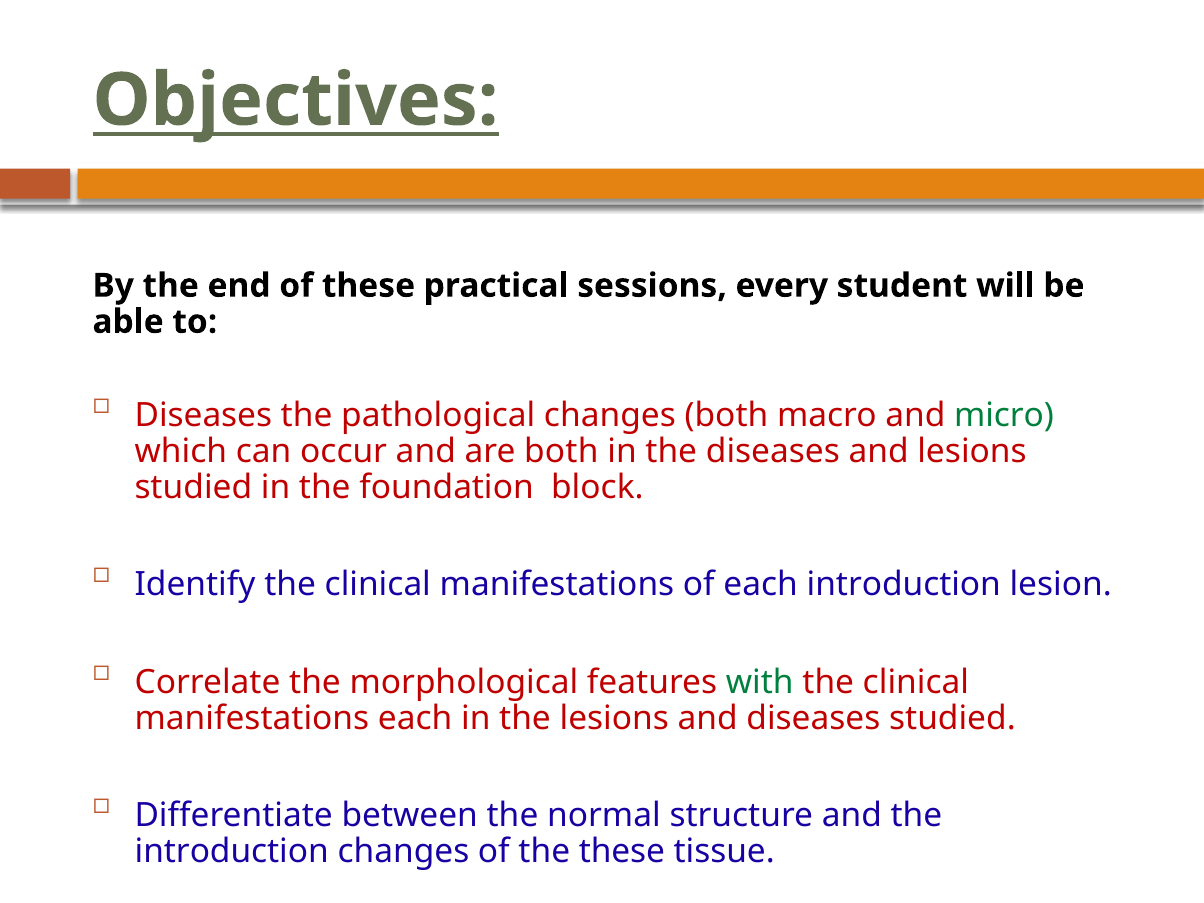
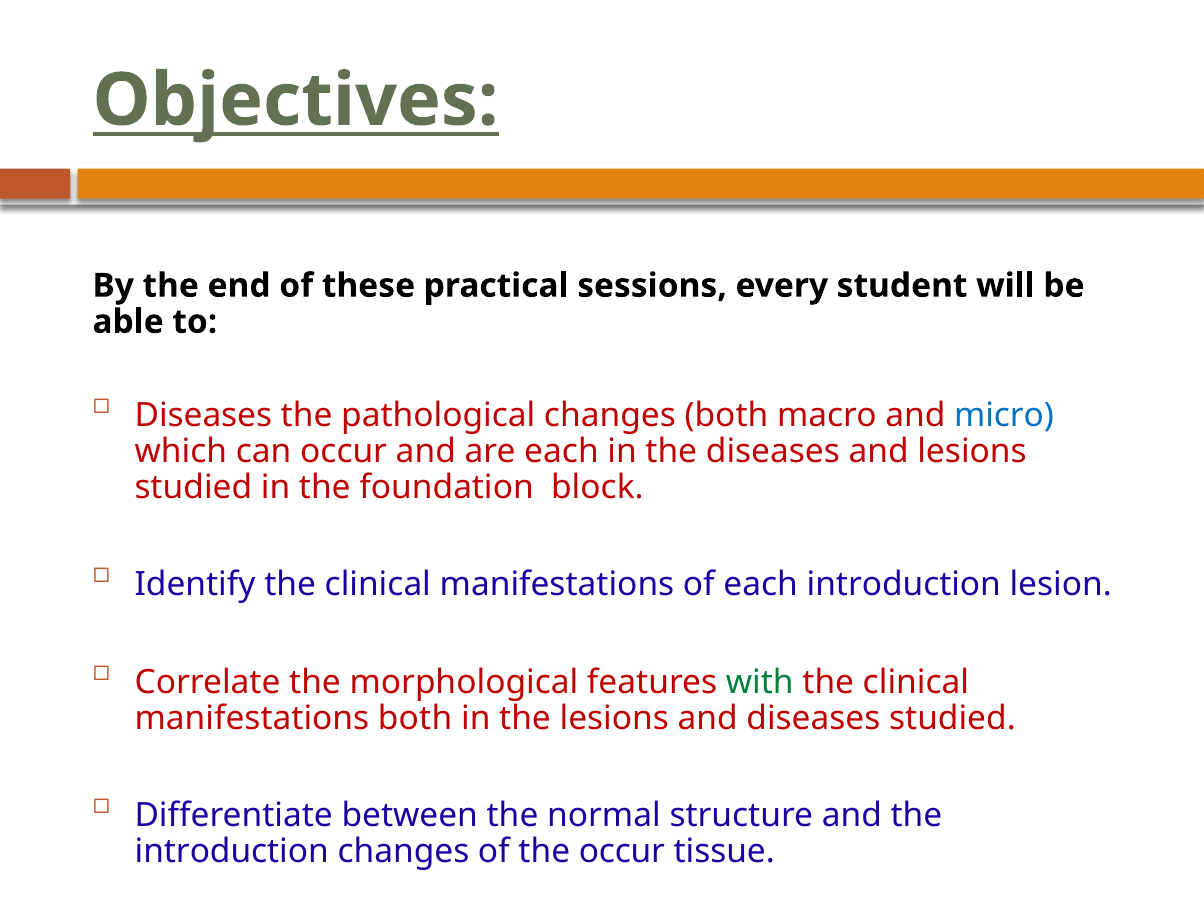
micro colour: green -> blue (1004, 415)
are both: both -> each (561, 451)
manifestations each: each -> both (415, 718)
the these: these -> occur (622, 852)
